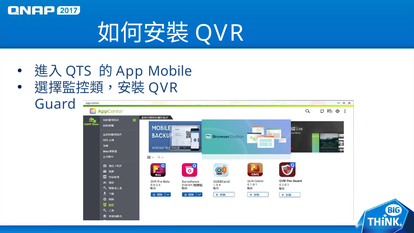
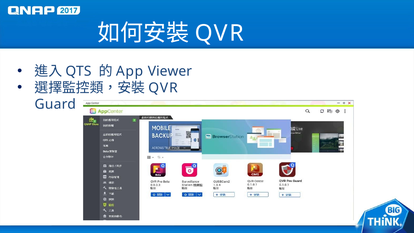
Mobile: Mobile -> Viewer (170, 71)
